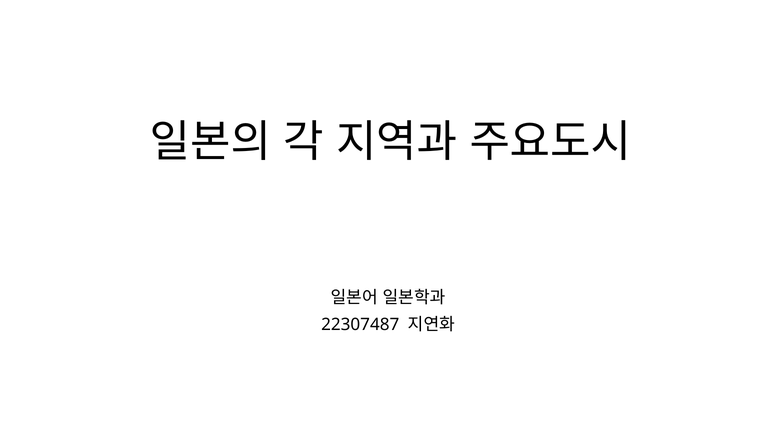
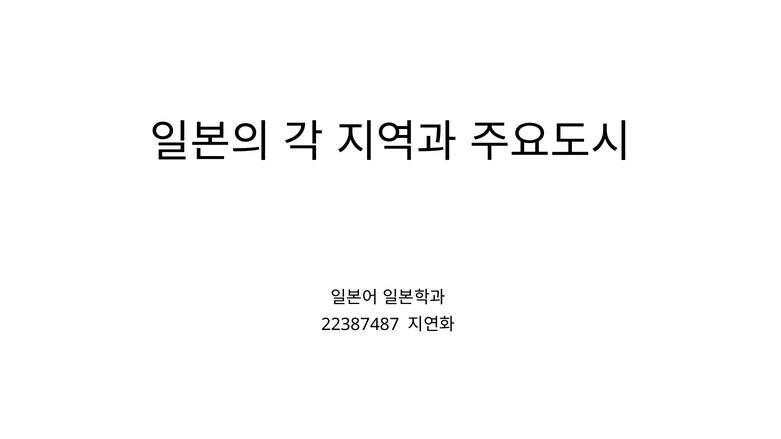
22307487: 22307487 -> 22387487 (360, 325)
